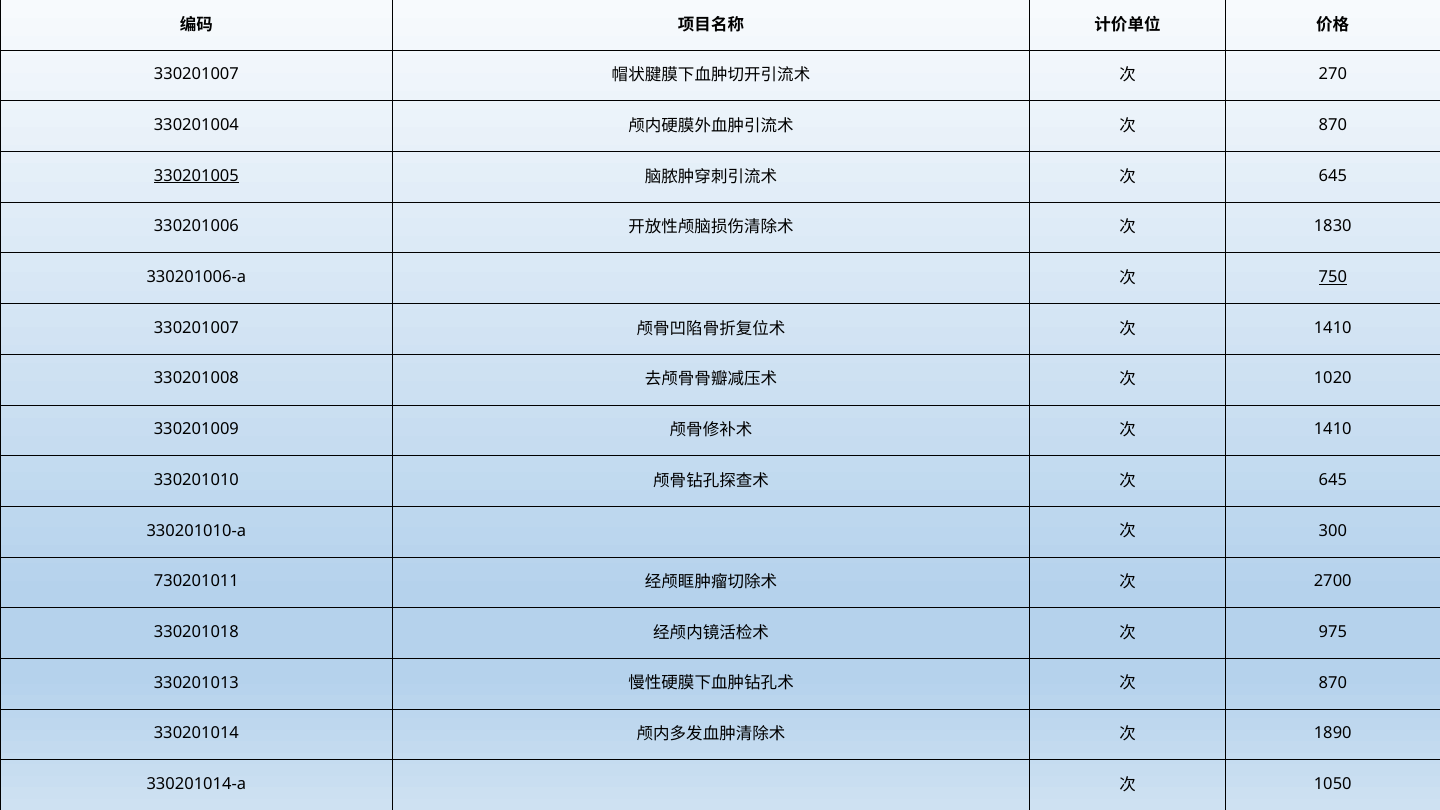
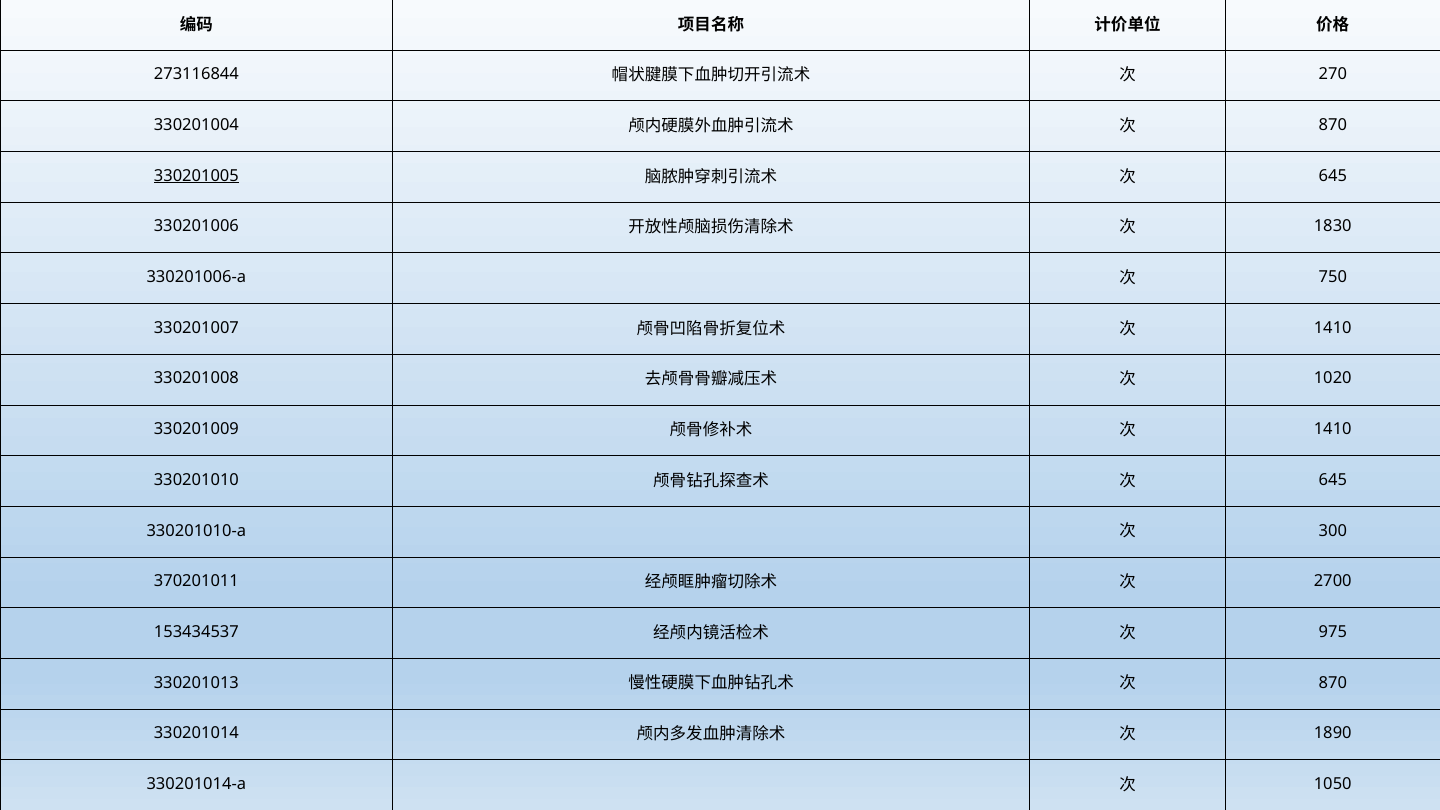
330201007: 330201007 -> 273116844 (196, 74)
750 underline: present -> none (1333, 277)
730201011: 730201011 -> 370201011 (196, 581)
330201018: 330201018 -> 153434537 (196, 632)
